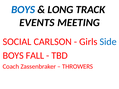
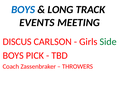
SOCIAL: SOCIAL -> DISCUS (17, 42)
Side colour: blue -> green (108, 42)
FALL: FALL -> PICK (35, 56)
